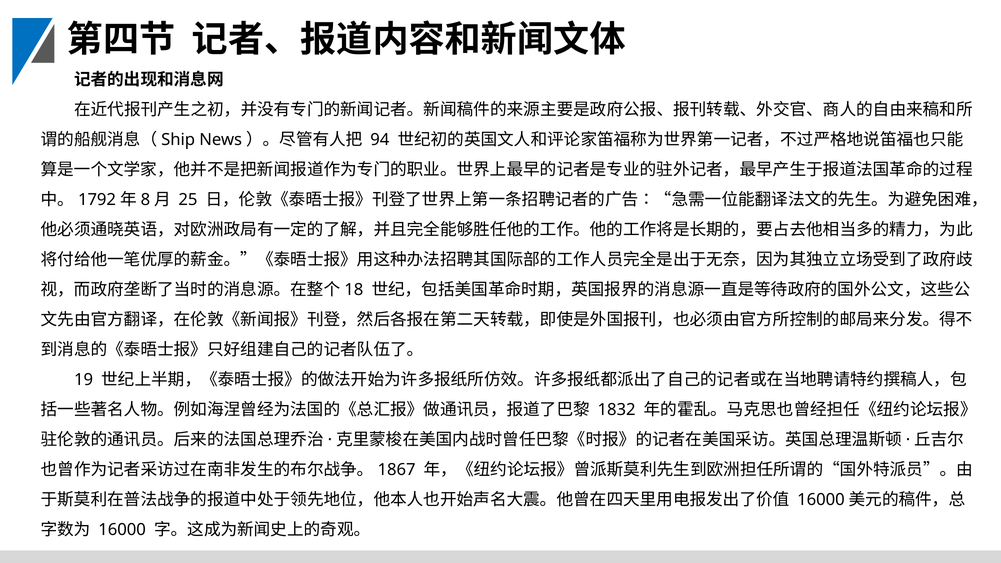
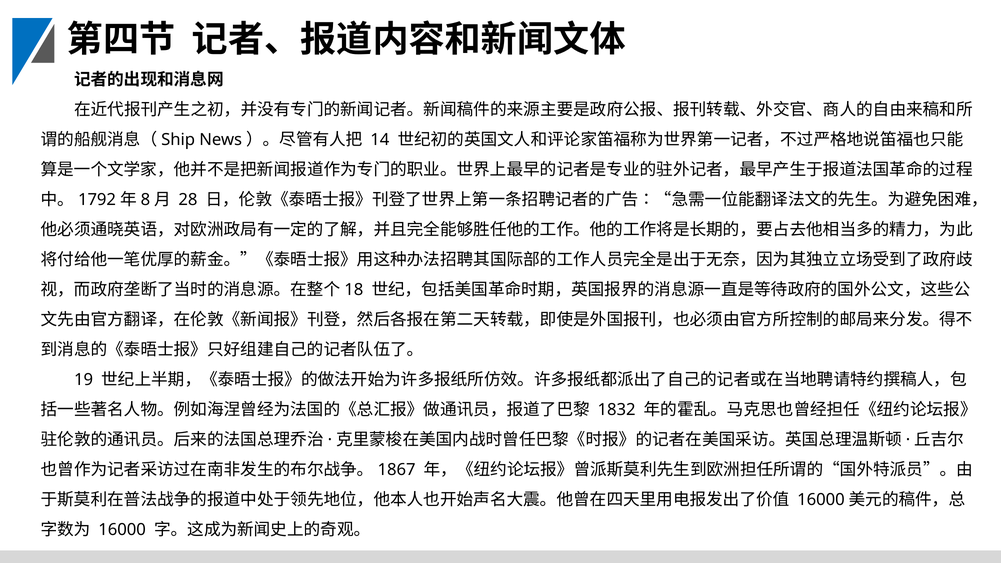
94: 94 -> 14 (380, 140)
25: 25 -> 28 (188, 200)
